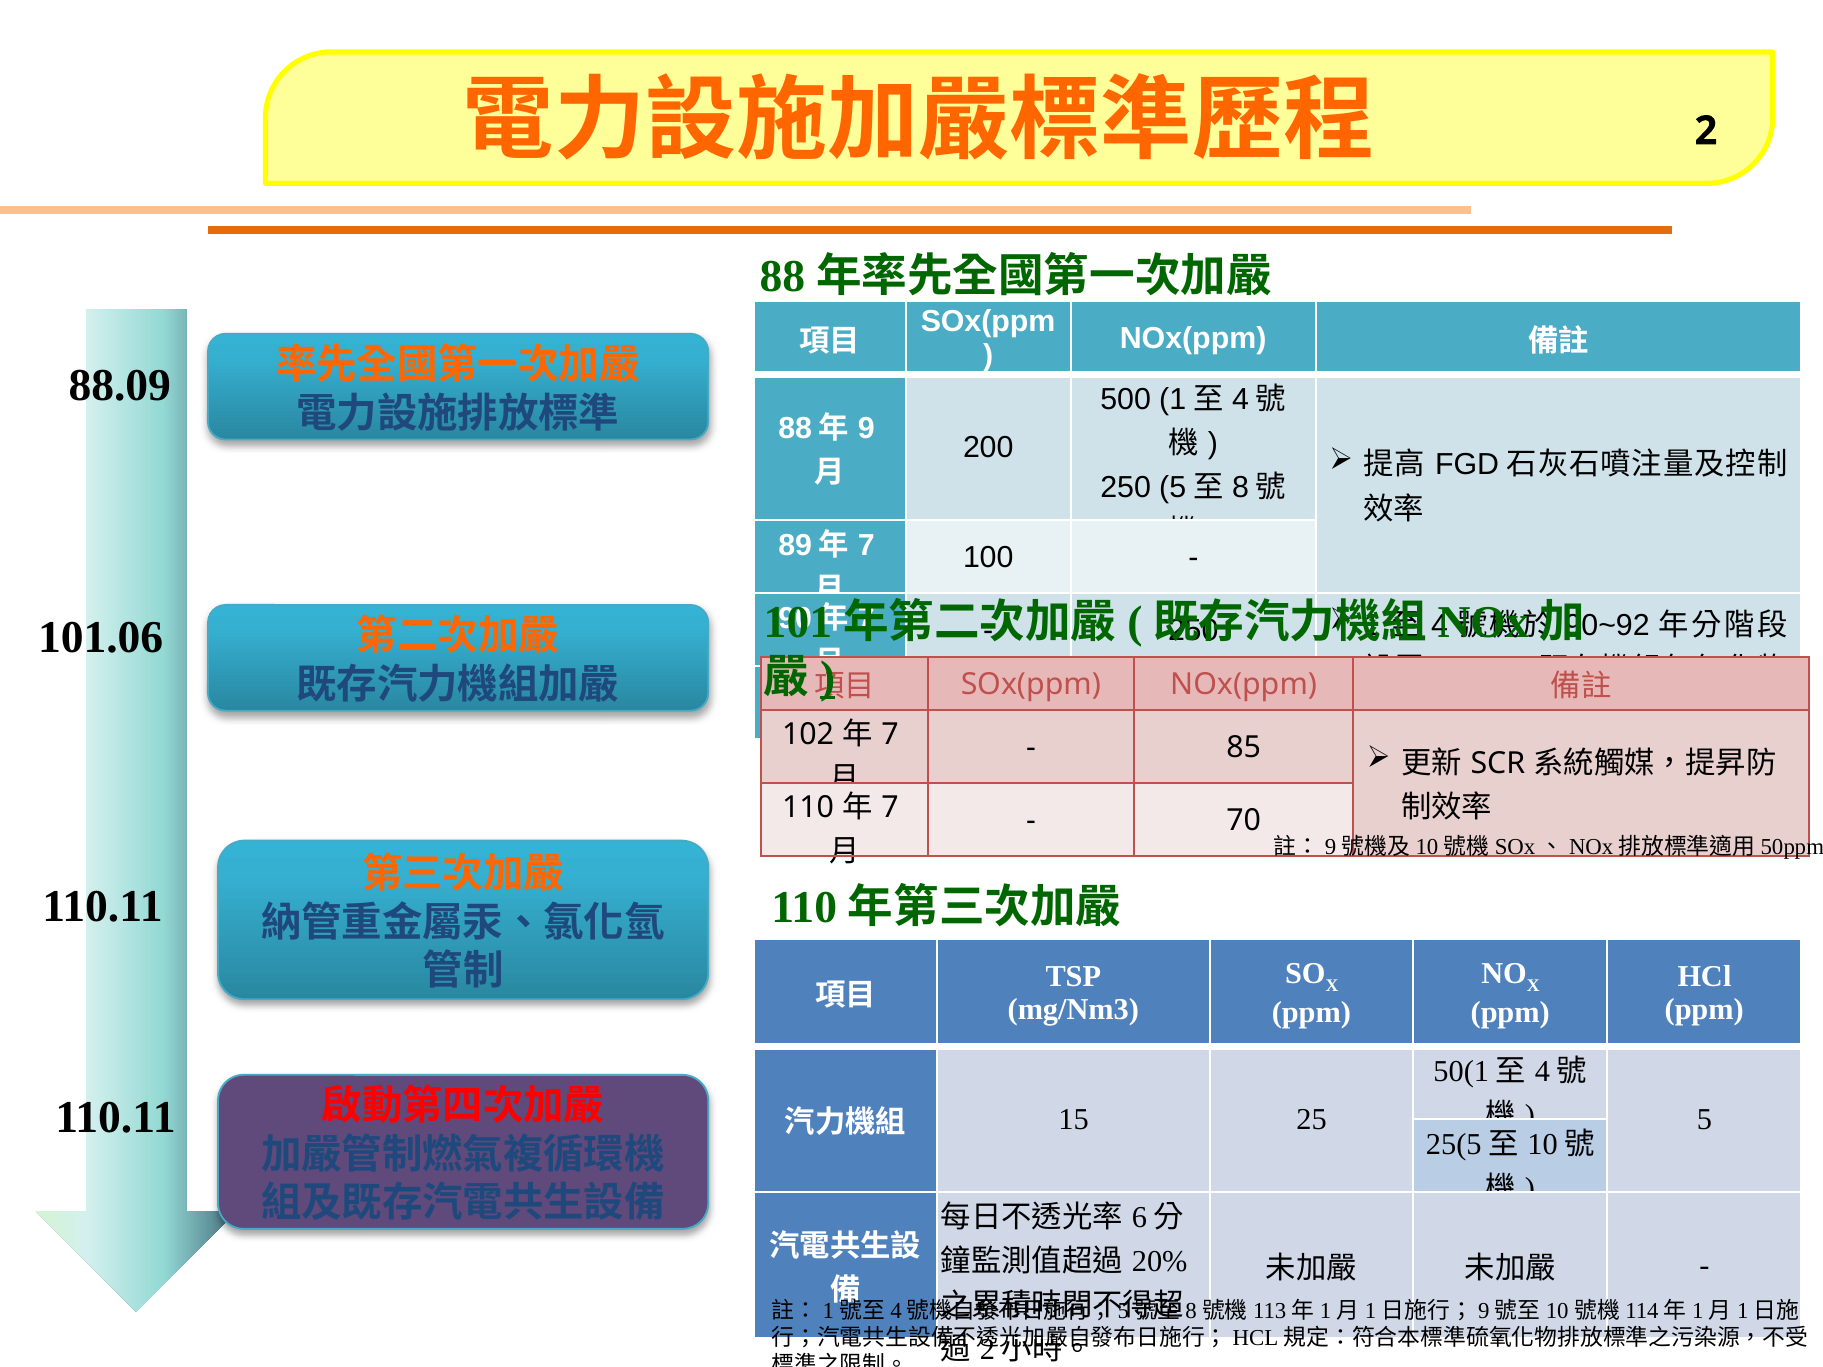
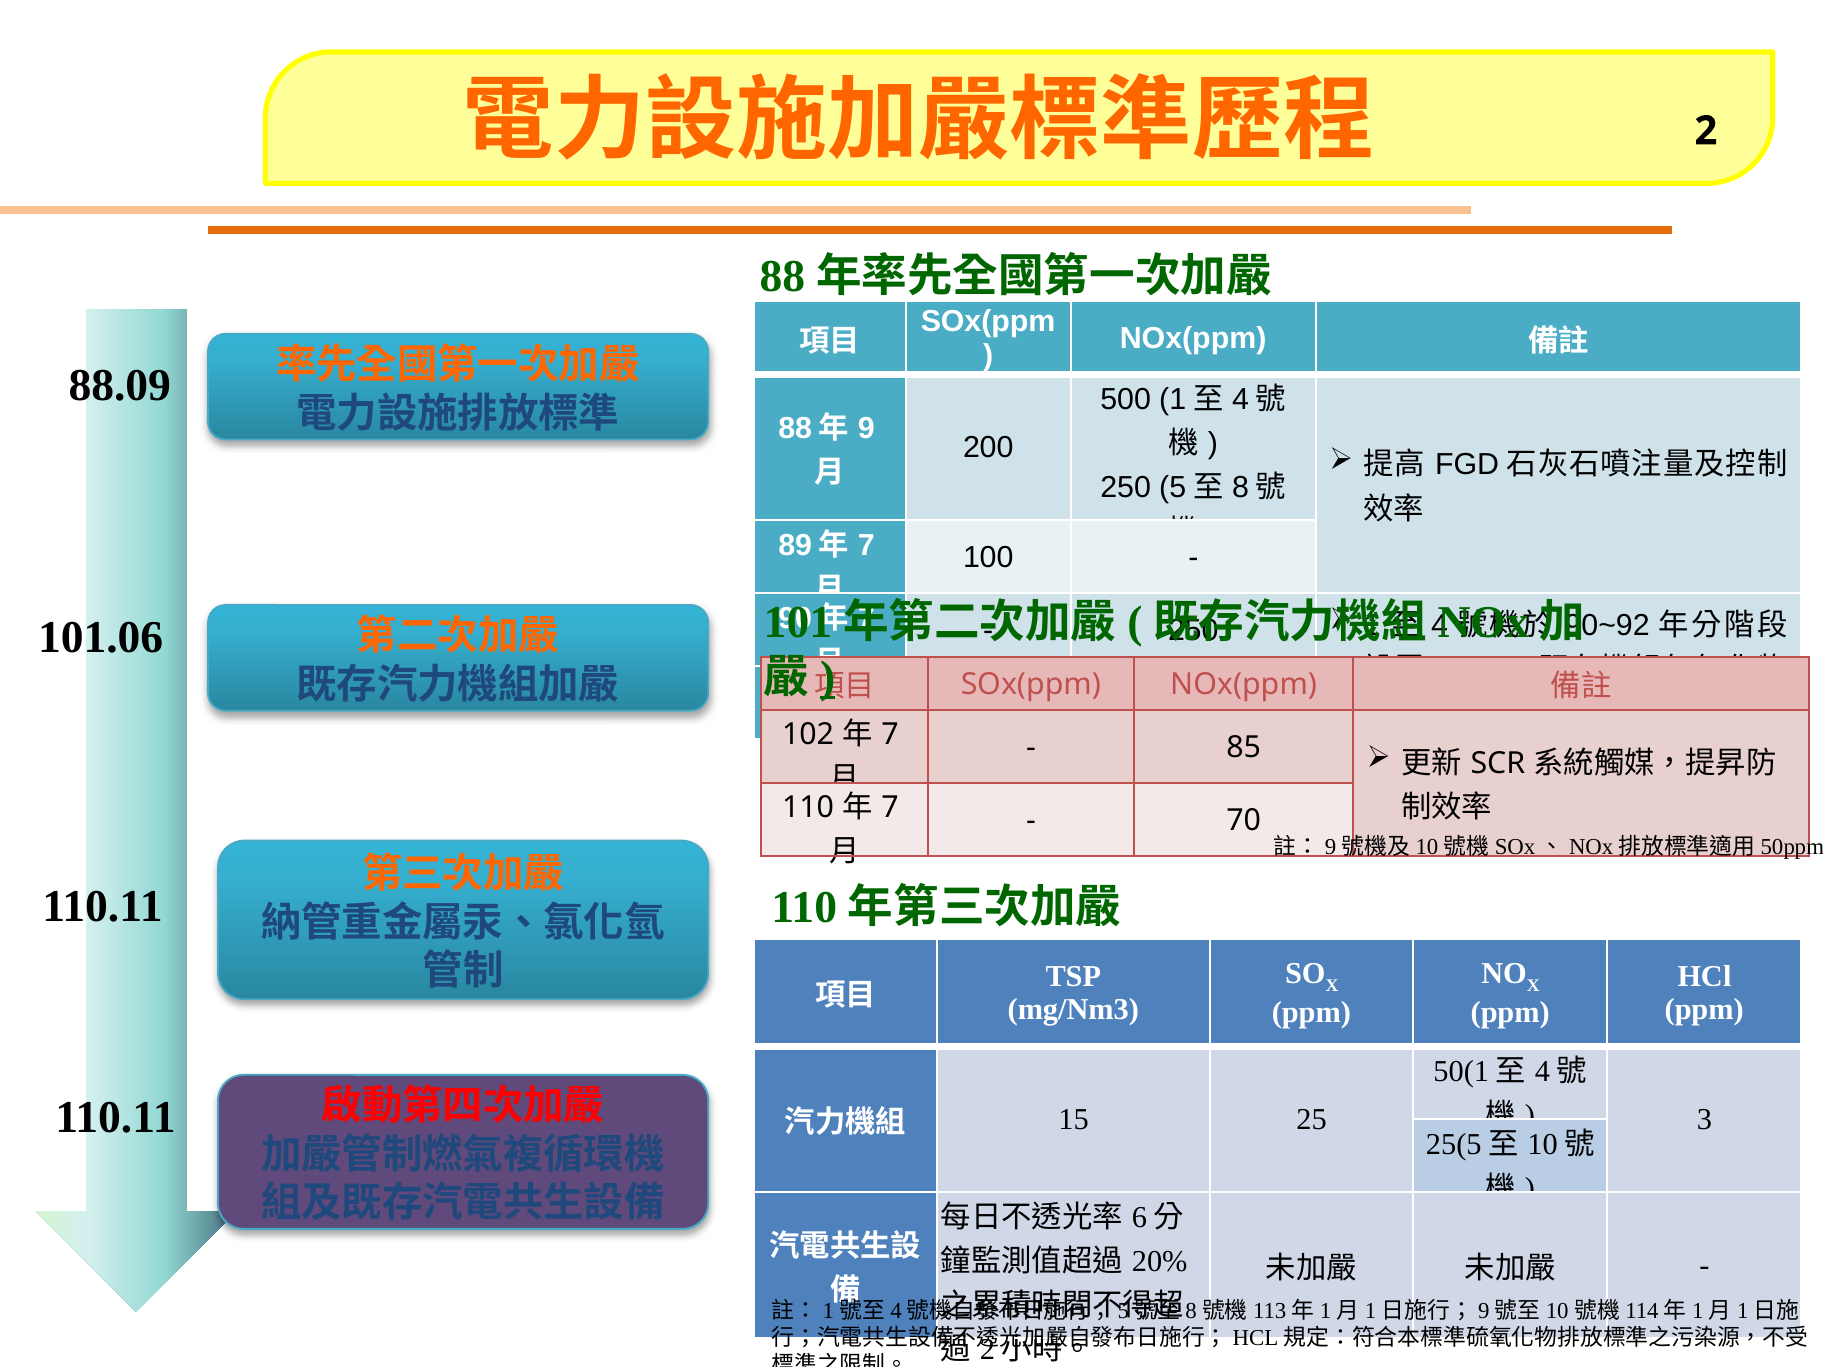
5: 5 -> 3 (1704, 1120)
